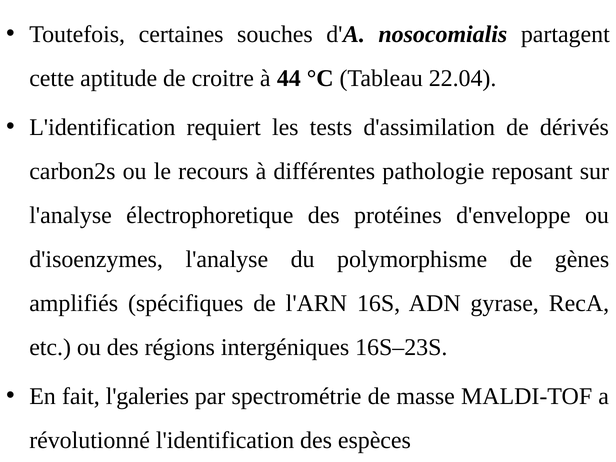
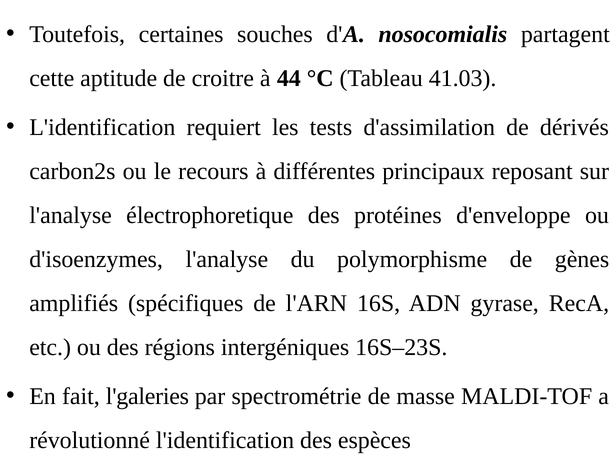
22.04: 22.04 -> 41.03 (463, 78)
pathologie: pathologie -> principaux (433, 171)
